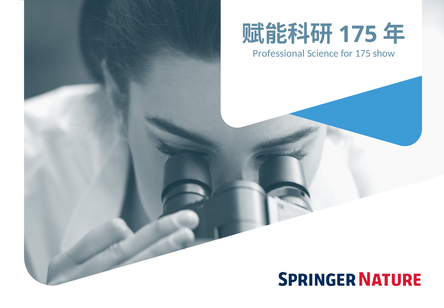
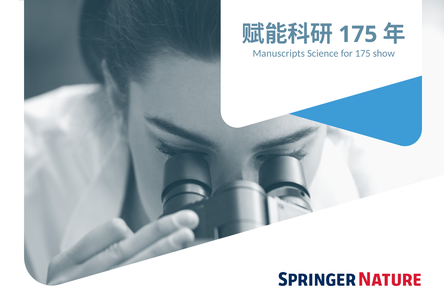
Professional: Professional -> Manuscripts (279, 53)
